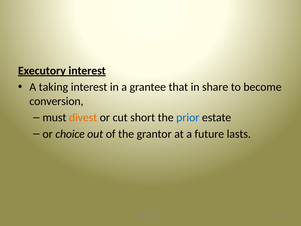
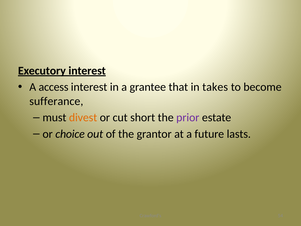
taking: taking -> access (54, 87)
share: share -> takes (215, 87)
conversion: conversion -> sufferance (56, 101)
prior colour: blue -> purple (188, 117)
